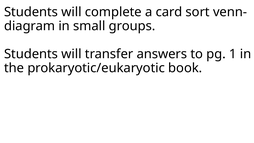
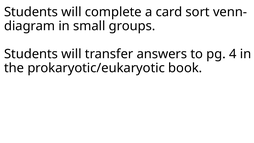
1: 1 -> 4 (233, 54)
